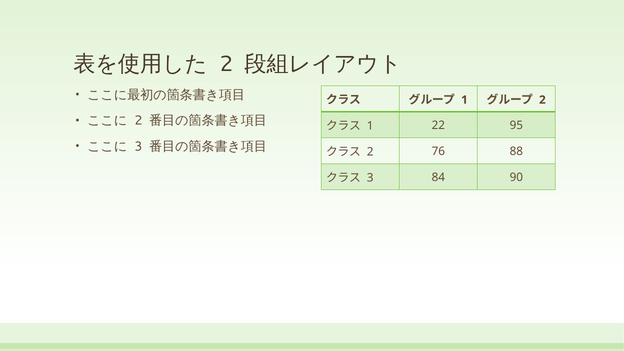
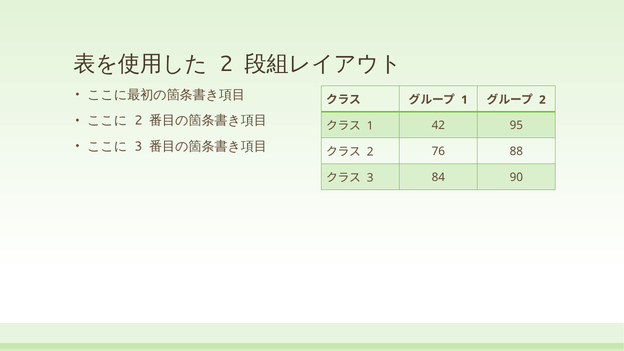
22: 22 -> 42 (438, 125)
